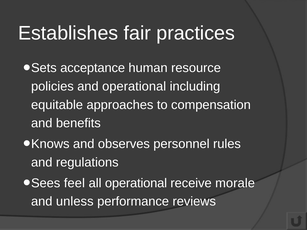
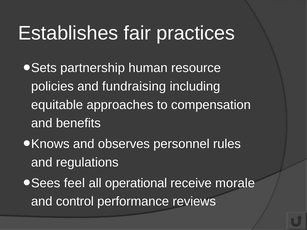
acceptance: acceptance -> partnership (93, 68)
and operational: operational -> fundraising (134, 86)
unless: unless -> control (75, 202)
